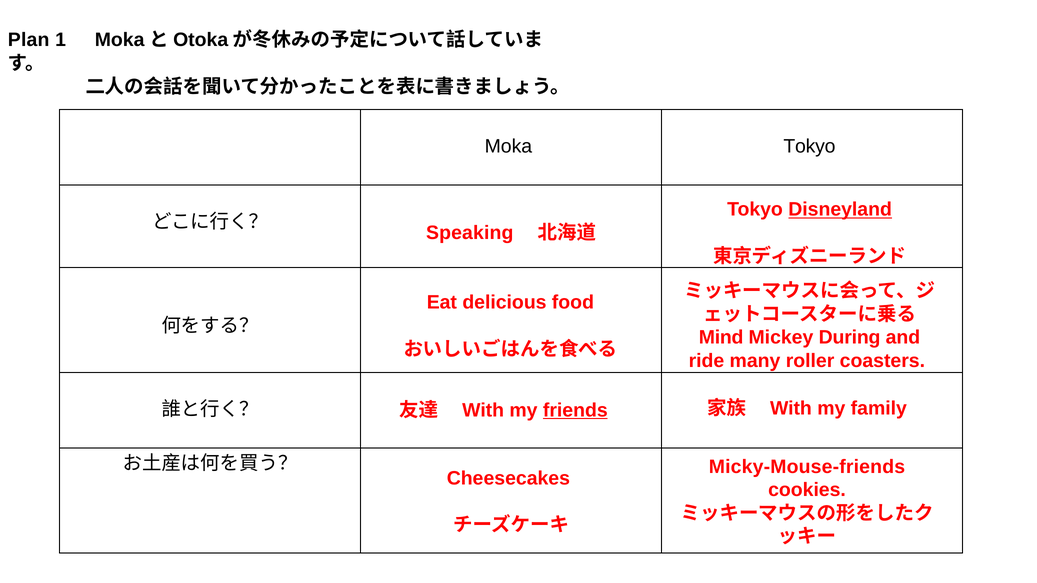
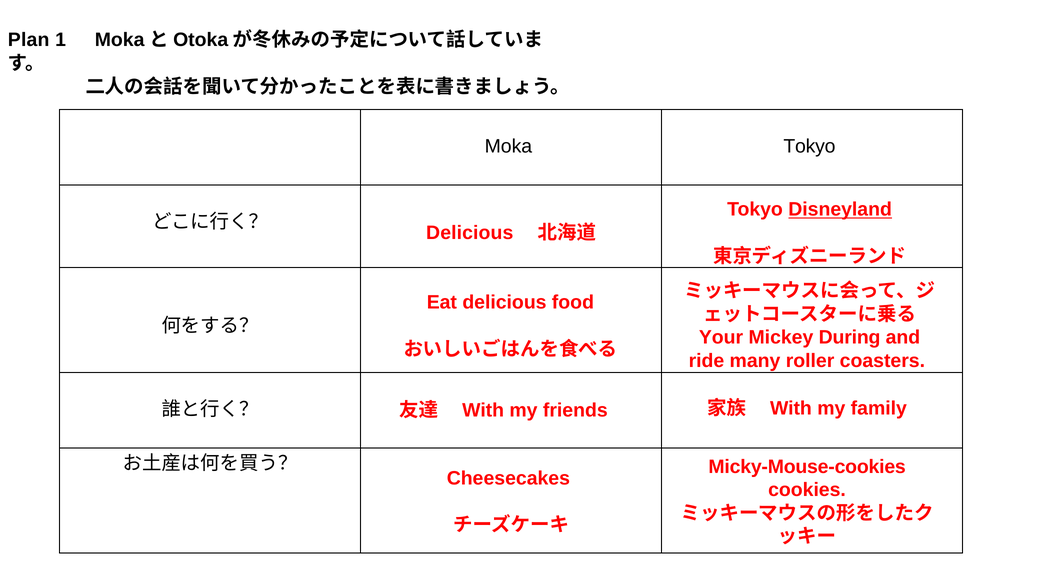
Speaking: Speaking -> Delicious (470, 233)
Mind: Mind -> Your (721, 338)
friends underline: present -> none (575, 410)
Micky-Mouse-friends: Micky-Mouse-friends -> Micky-Mouse-cookies (807, 467)
